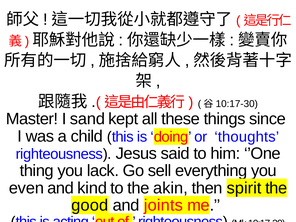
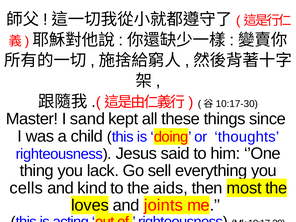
even: even -> cells (26, 188)
akin: akin -> aids (170, 188)
spirit: spirit -> most (244, 188)
good: good -> loves (90, 205)
